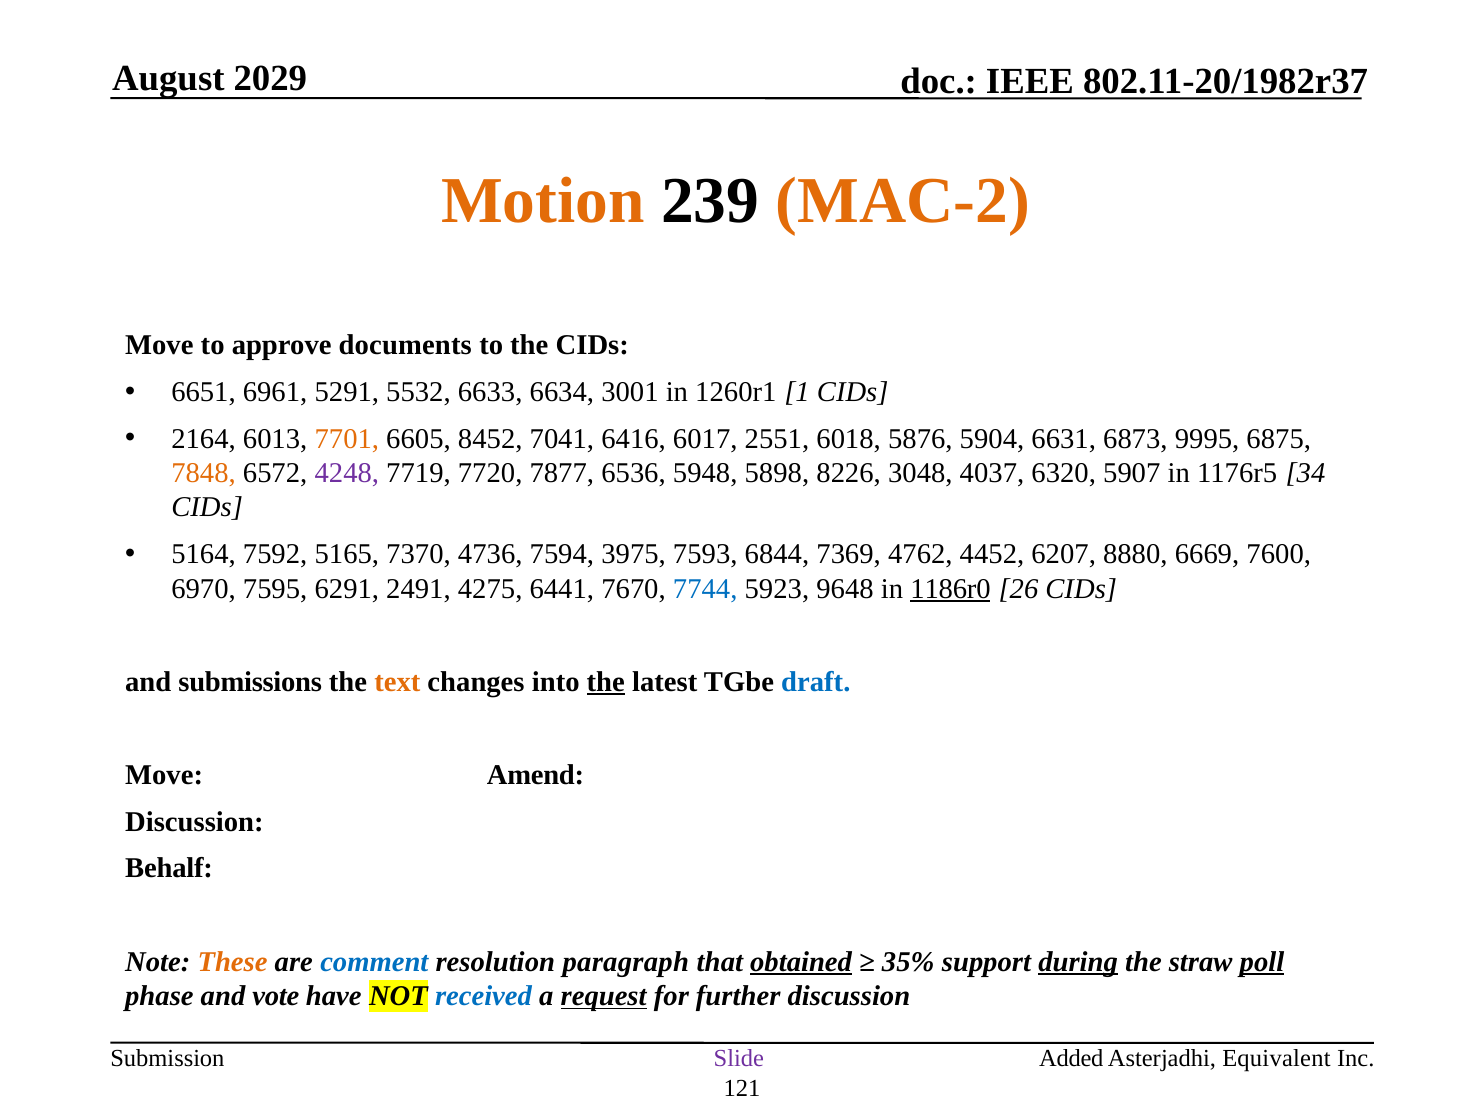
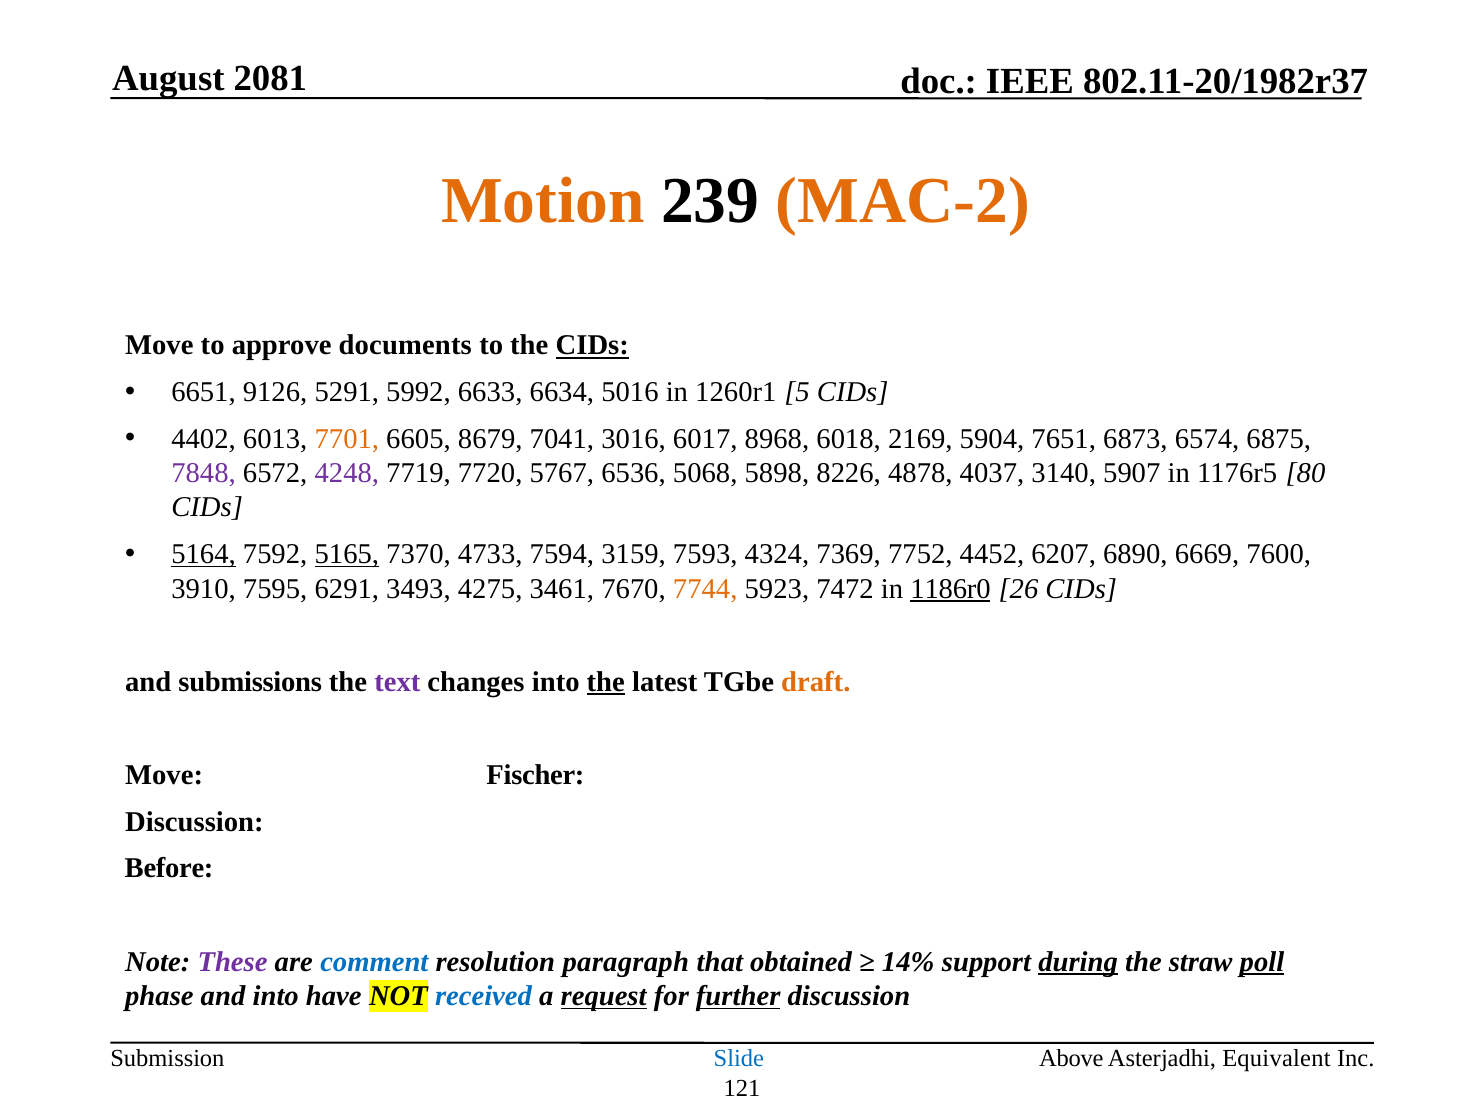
2029: 2029 -> 2081 (270, 78)
CIDs underline: none -> present (592, 346)
6961: 6961 -> 9126 (275, 392)
5532: 5532 -> 5992 (418, 392)
3001: 3001 -> 5016 (630, 392)
1: 1 -> 5 (797, 392)
2164: 2164 -> 4402 (204, 439)
8452: 8452 -> 8679 (490, 439)
6416: 6416 -> 3016 (634, 439)
2551: 2551 -> 8968 (777, 439)
5876: 5876 -> 2169 (920, 439)
6631: 6631 -> 7651 (1064, 439)
9995: 9995 -> 6574 (1207, 439)
7848 colour: orange -> purple (204, 473)
7877: 7877 -> 5767 (562, 473)
5948: 5948 -> 5068 (705, 473)
3048: 3048 -> 4878 (920, 473)
6320: 6320 -> 3140 (1064, 473)
34: 34 -> 80 (1305, 473)
5164 underline: none -> present (204, 554)
5165 underline: none -> present (347, 554)
4736: 4736 -> 4733 (490, 554)
3975: 3975 -> 3159 (634, 554)
6844: 6844 -> 4324 (777, 554)
4762: 4762 -> 7752 (920, 554)
8880: 8880 -> 6890 (1135, 554)
6970: 6970 -> 3910 (204, 589)
2491: 2491 -> 3493 (418, 589)
6441: 6441 -> 3461 (562, 589)
7744 colour: blue -> orange (705, 589)
9648: 9648 -> 7472 (845, 589)
text colour: orange -> purple (397, 682)
draft colour: blue -> orange (816, 682)
Amend: Amend -> Fischer (535, 775)
Behalf: Behalf -> Before (169, 868)
These colour: orange -> purple (233, 962)
obtained underline: present -> none (801, 962)
35%: 35% -> 14% (908, 962)
and vote: vote -> into (276, 996)
further underline: none -> present (738, 996)
Slide colour: purple -> blue (739, 1059)
Added: Added -> Above (1071, 1059)
